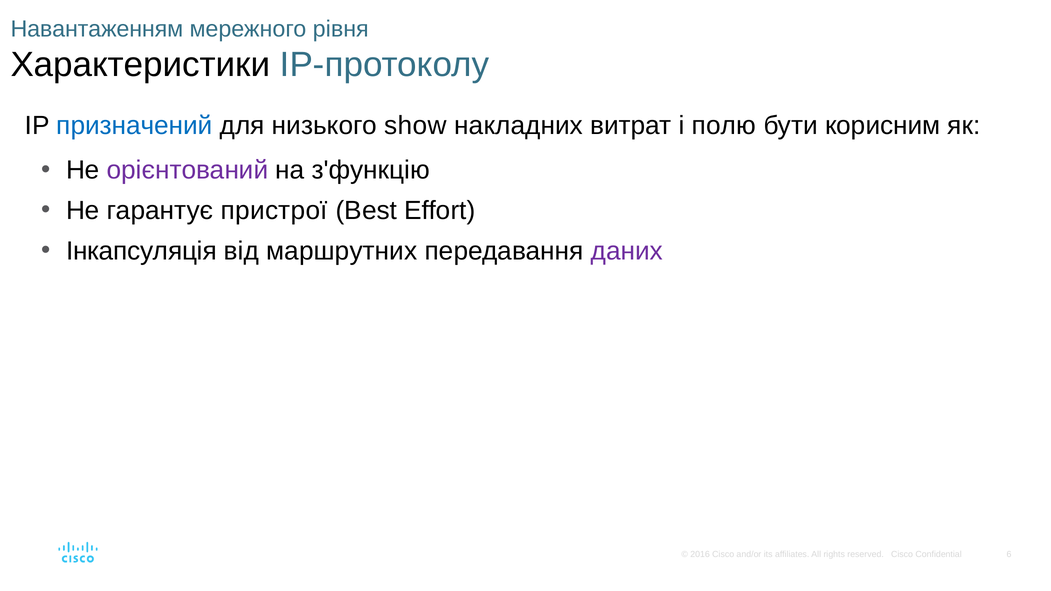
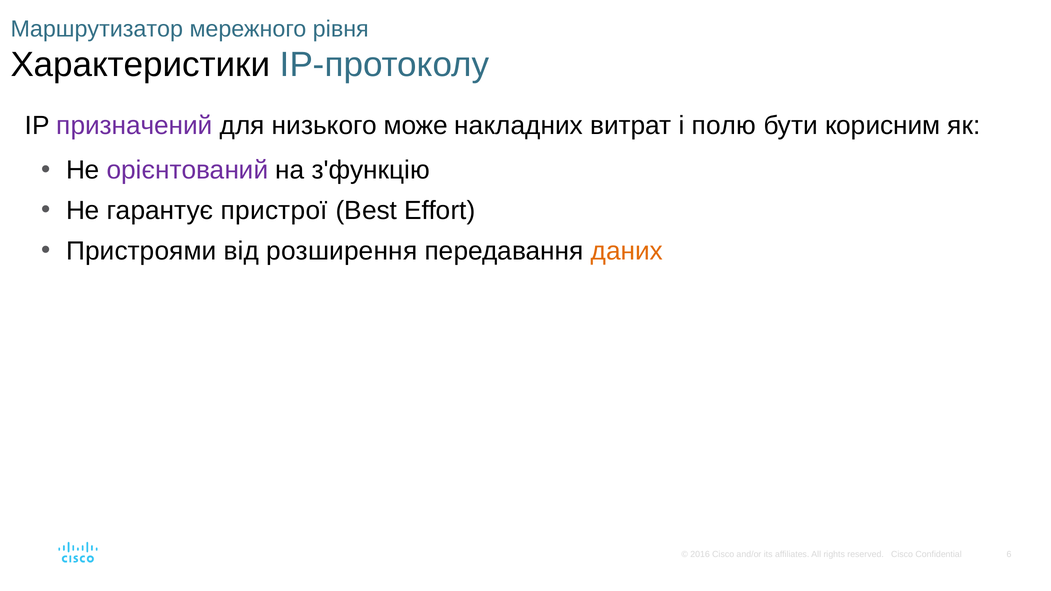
Навантаженням: Навантаженням -> Маршрутизатор (97, 29)
призначений colour: blue -> purple (135, 126)
show: show -> може (416, 126)
Інкапсуляція: Інкапсуляція -> Пристроями (141, 251)
маршрутних: маршрутних -> розширення (342, 251)
даних colour: purple -> orange (627, 251)
